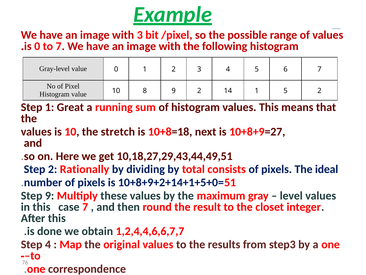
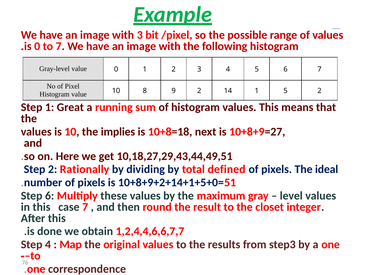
stretch: stretch -> implies (118, 132)
consists: consists -> defined (227, 169)
Step 9: 9 -> 6 (50, 195)
